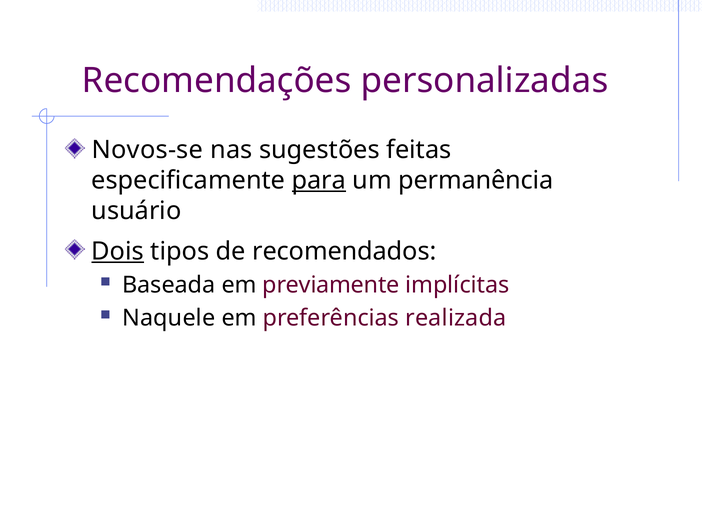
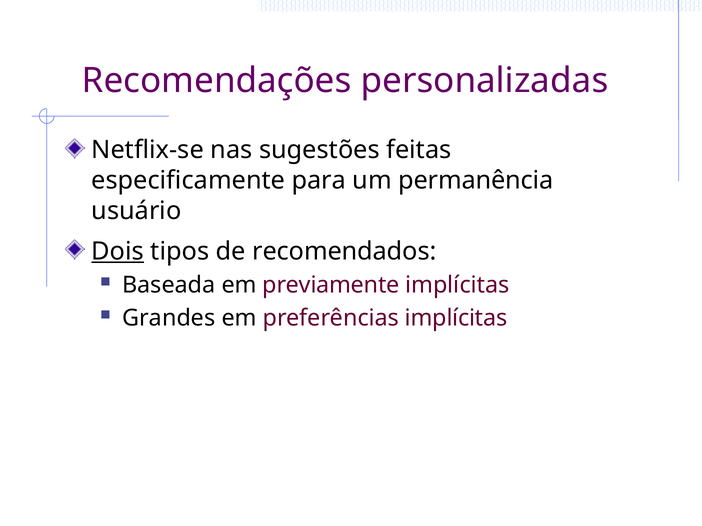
Novos-se: Novos-se -> Netflix-se (148, 150)
para underline: present -> none (319, 181)
Naquele: Naquele -> Grandes (169, 318)
preferências realizada: realizada -> implícitas (456, 318)
